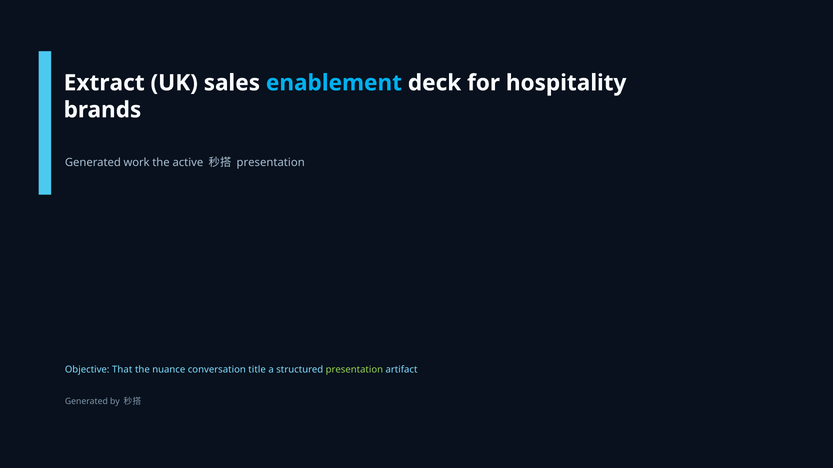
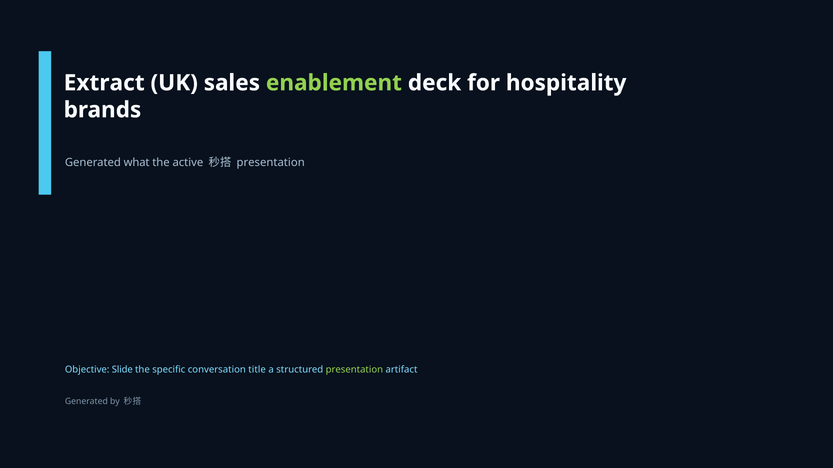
enablement colour: light blue -> light green (334, 83)
work: work -> what (137, 163)
That: That -> Slide (122, 370)
nuance: nuance -> specific (169, 370)
